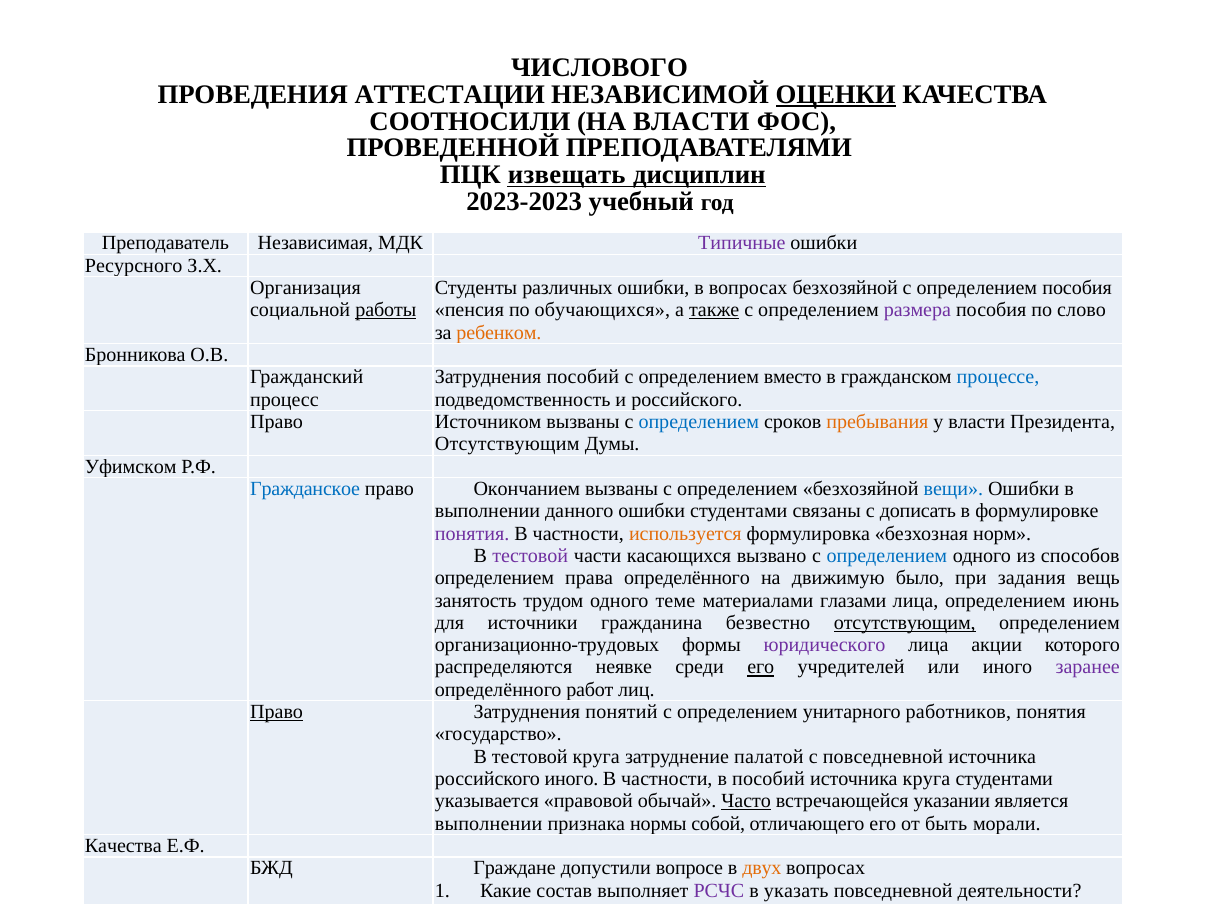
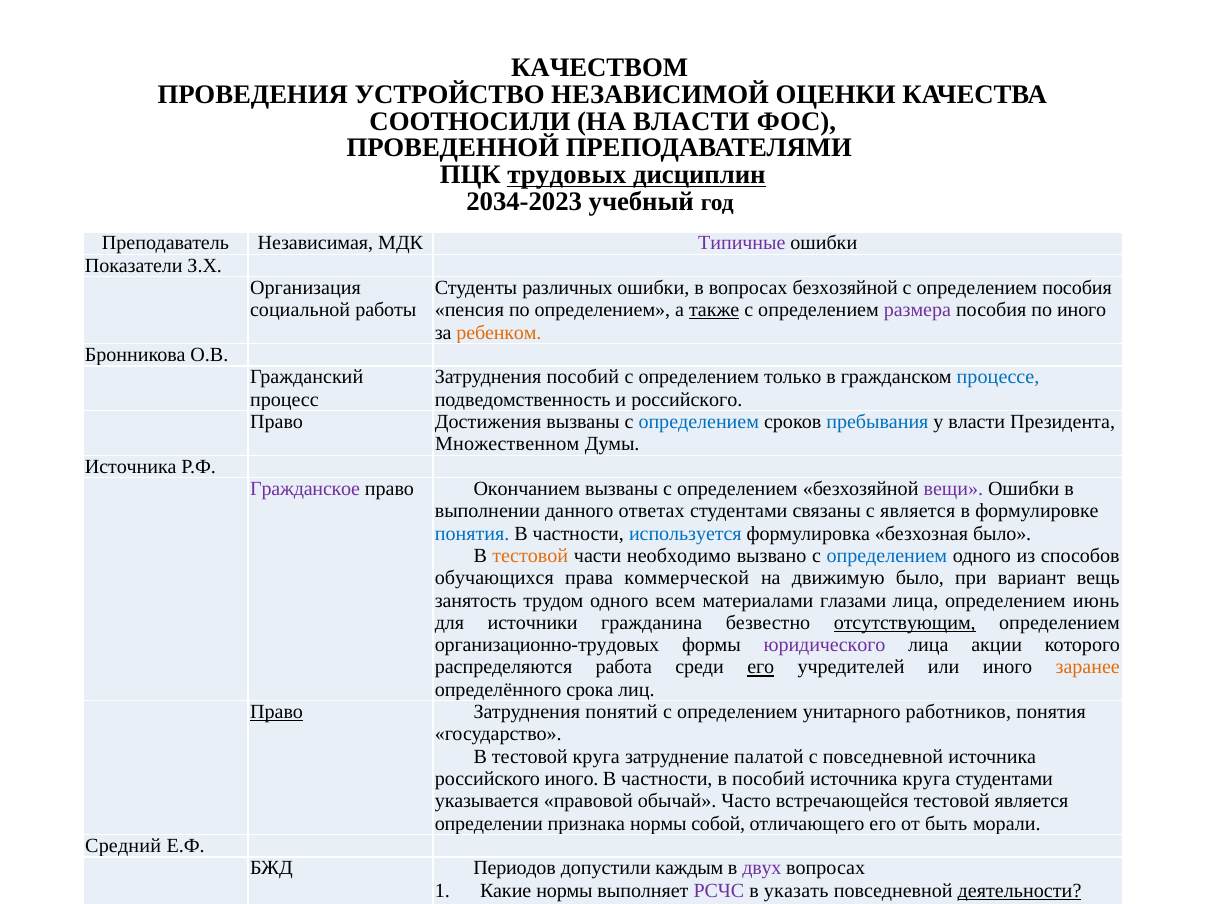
ЧИСЛОВОГО: ЧИСЛОВОГО -> КАЧЕСТВОМ (600, 68)
ПРОВЕДЕНИЯ АТТЕСТАЦИИ: АТТЕСТАЦИИ -> УСТРОЙСТВО (450, 95)
ОЦЕНКИ underline: present -> none (836, 95)
ПЦК извещать: извещать -> трудовых (567, 175)
2023-2023: 2023-2023 -> 2034-2023 (524, 202)
Ресурсного: Ресурсного -> Показатели (134, 266)
работы underline: present -> none (386, 310)
по обучающихся: обучающихся -> определением (602, 310)
по слово: слово -> иного (1082, 310)
определением вместо: вместо -> только (793, 377)
Право Источником: Источником -> Достижения (488, 422)
пребывания colour: orange -> blue (877, 422)
Отсутствующим: Отсутствующим -> Множественном (507, 444)
Уфимском: Уфимском -> Источника (131, 467)
Гражданское colour: blue -> purple (305, 489)
вещи colour: blue -> purple (953, 489)
данного ошибки: ошибки -> ответах (652, 511)
с дописать: дописать -> является (918, 511)
понятия colour: purple -> blue (472, 534)
используется colour: orange -> blue (685, 534)
безхозная норм: норм -> было (1002, 534)
тестовой colour: purple -> orange (530, 556)
части касающихся: касающихся -> необходимо (679, 556)
определением: определением -> обучающихся (494, 578)
права определённого: определённого -> коммерческой (687, 578)
при задания: задания -> вариант (1032, 578)
одного теме: теме -> всем (675, 601)
распределяются неявке: неявке -> работа (624, 668)
заранее colour: purple -> orange (1088, 668)
работ: работ -> срока (590, 690)
Часто underline: present -> none (746, 802)
встречающейся указании: указании -> тестовой (952, 802)
выполнении: выполнении -> определении (489, 824)
Качества: Качества -> Средний (123, 846)
БЖД Граждане: Граждане -> Периодов (515, 869)
допустили вопросе: вопросе -> каждым (689, 869)
двух colour: orange -> purple (762, 869)
Какие состав: состав -> нормы (565, 891)
деятельности underline: none -> present (1020, 891)
